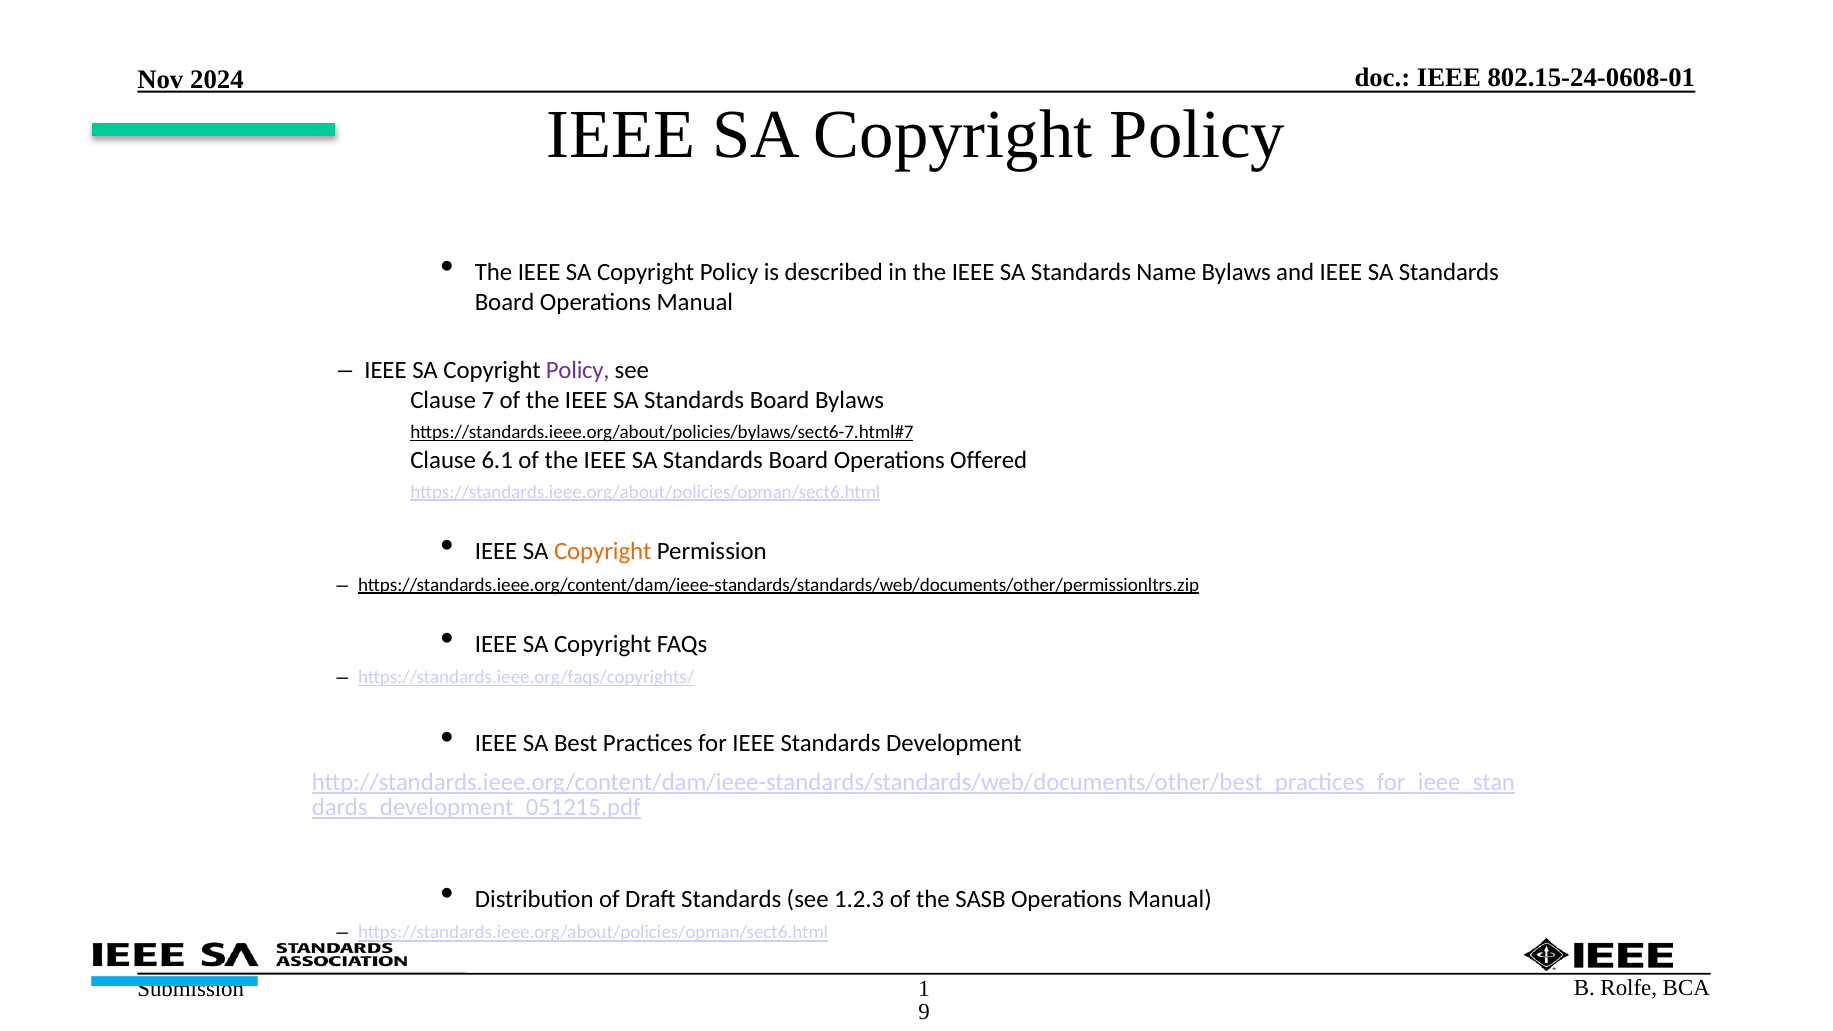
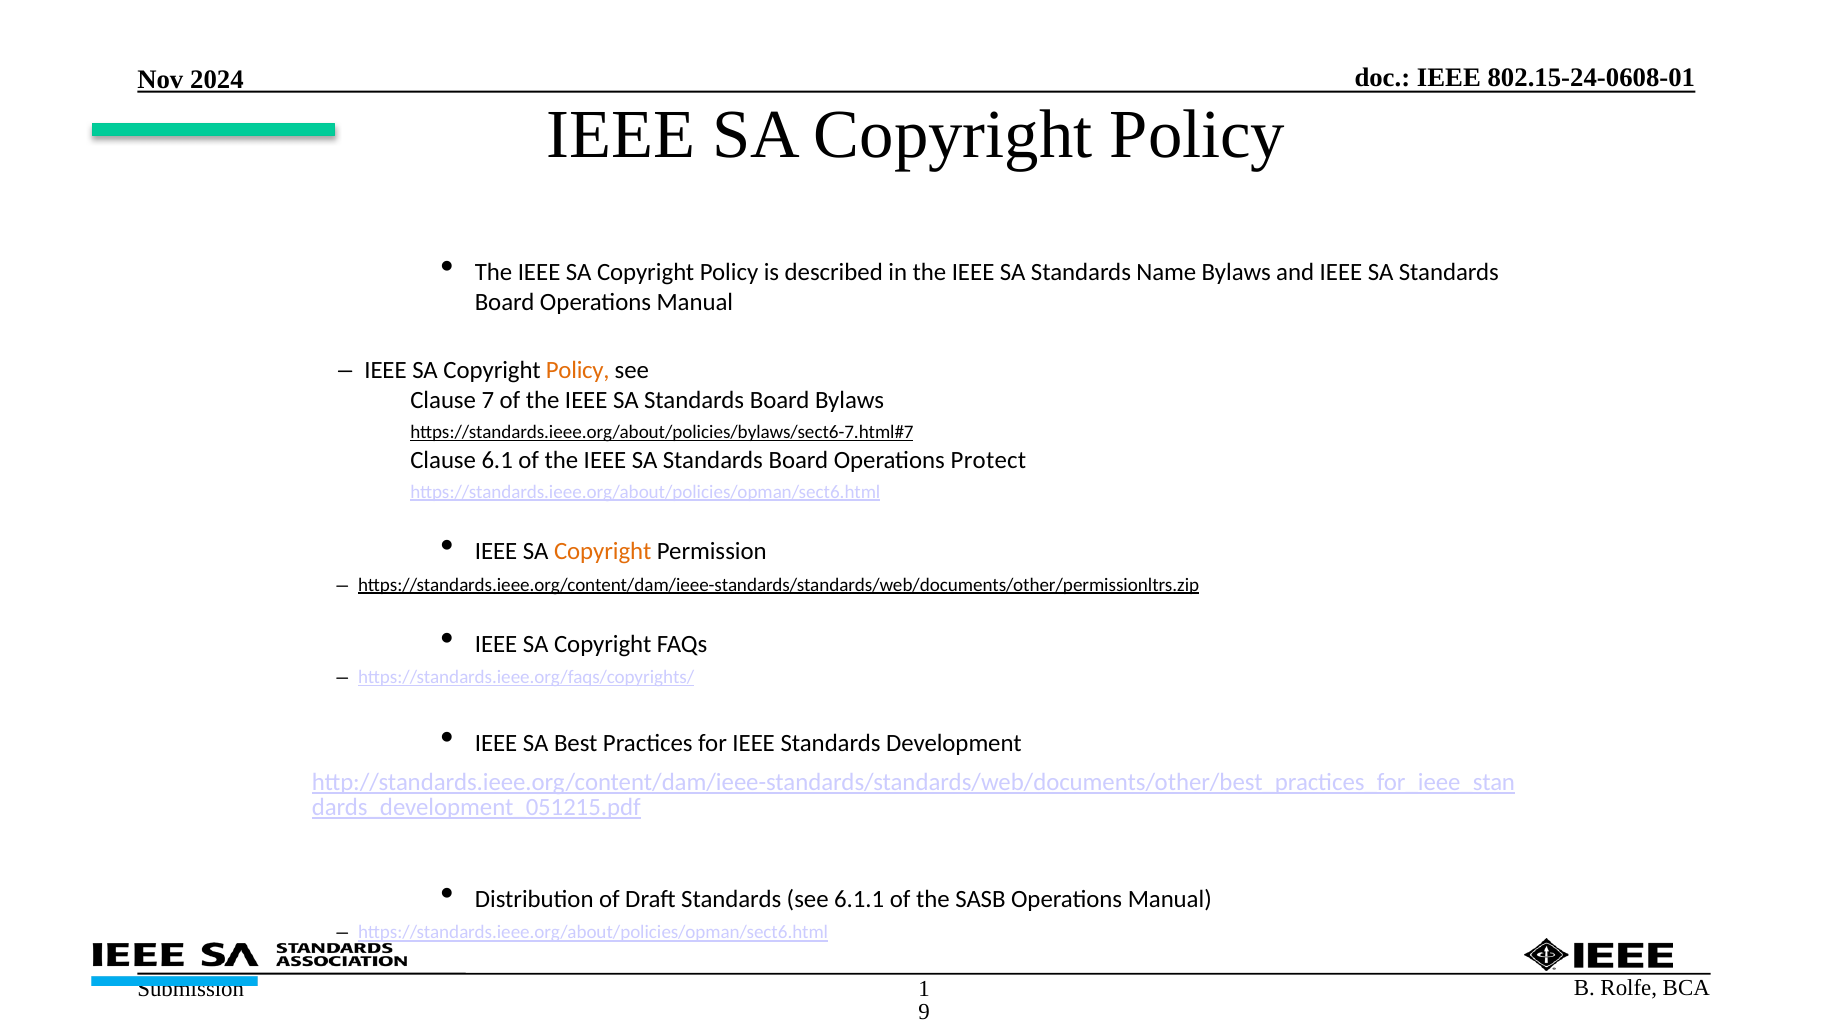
Policy colour: purple -> orange (578, 371)
Offered: Offered -> Protect (988, 460)
1.2.3: 1.2.3 -> 6.1.1 (859, 900)
